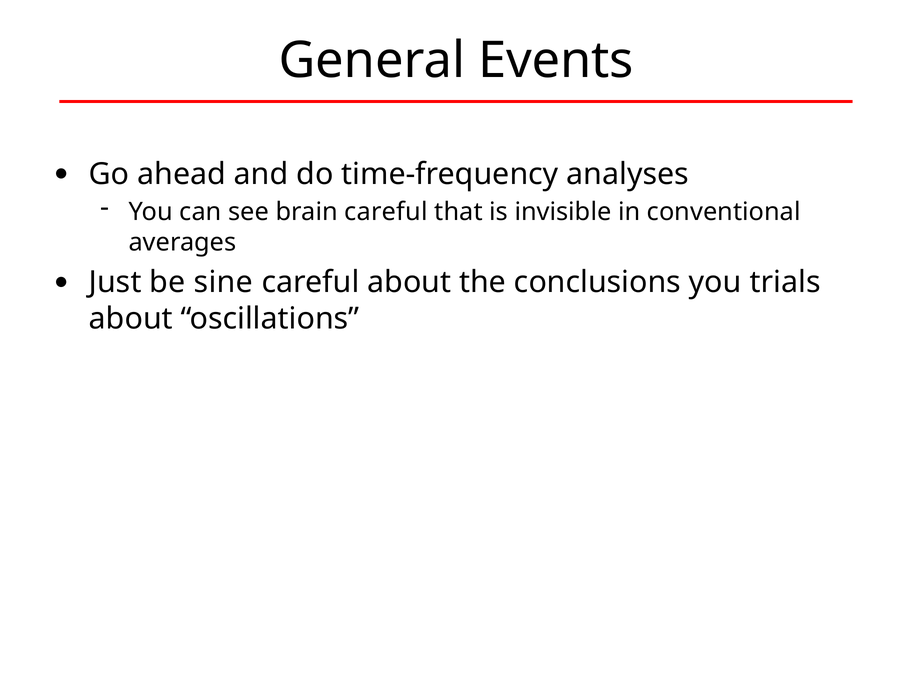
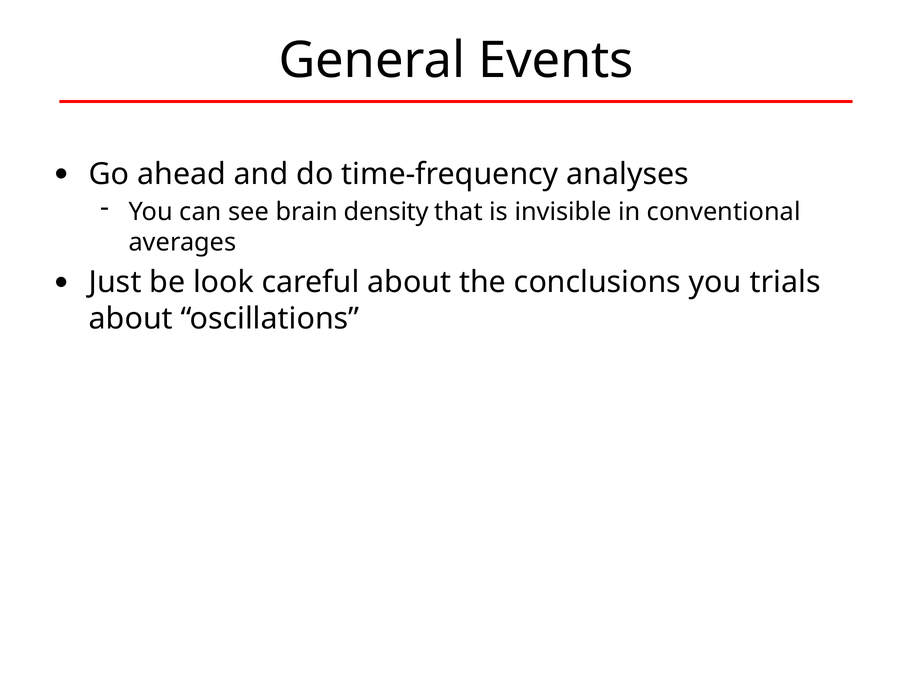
brain careful: careful -> density (386, 212)
sine: sine -> look (224, 282)
